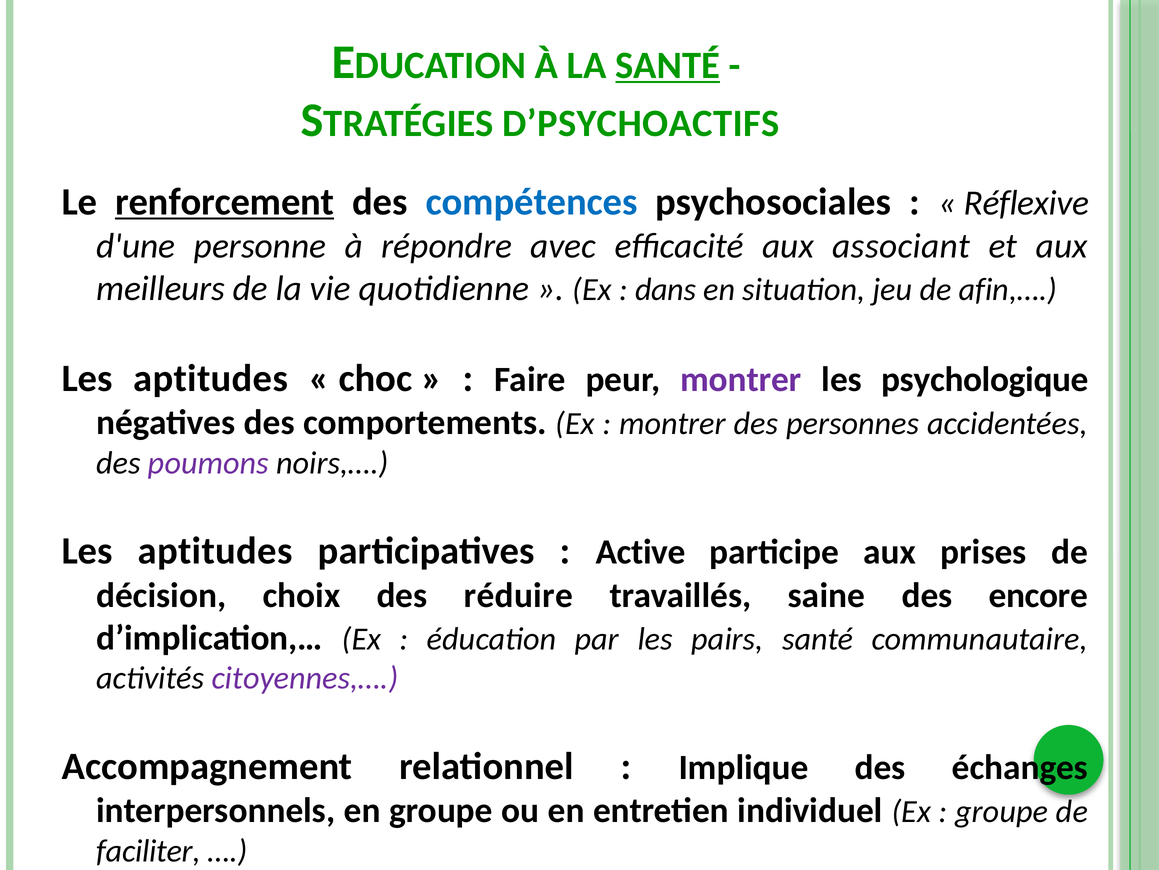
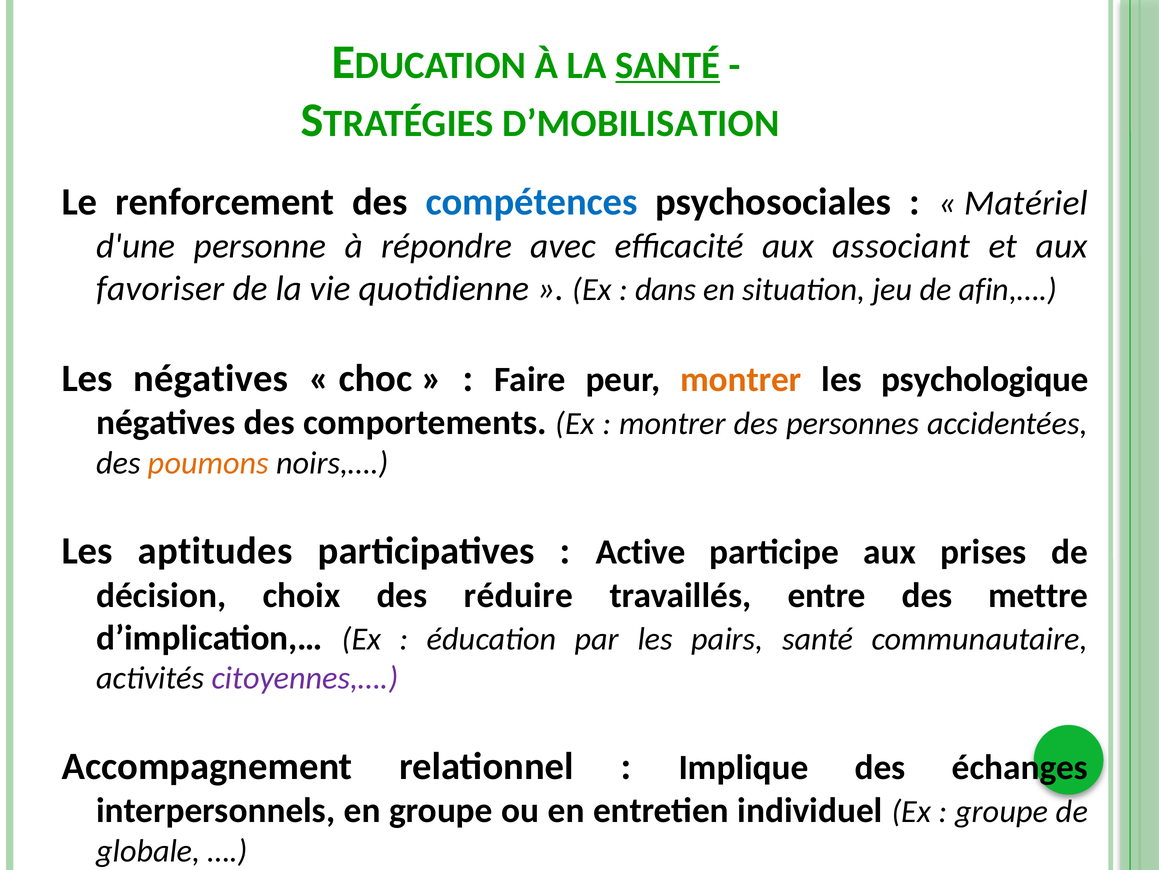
D’PSYCHOACTIFS: D’PSYCHOACTIFS -> D’MOBILISATION (641, 123)
renforcement underline: present -> none (225, 202)
Réflexive: Réflexive -> Matériel (1026, 203)
meilleurs: meilleurs -> favoriser (160, 288)
aptitudes: aptitudes -> négatives (211, 378)
montrer colour: purple -> orange (741, 379)
poumons colour: purple -> orange (208, 463)
saine: saine -> entre (827, 595)
encore: encore -> mettre (1038, 595)
faciliter: faciliter -> globale (148, 850)
